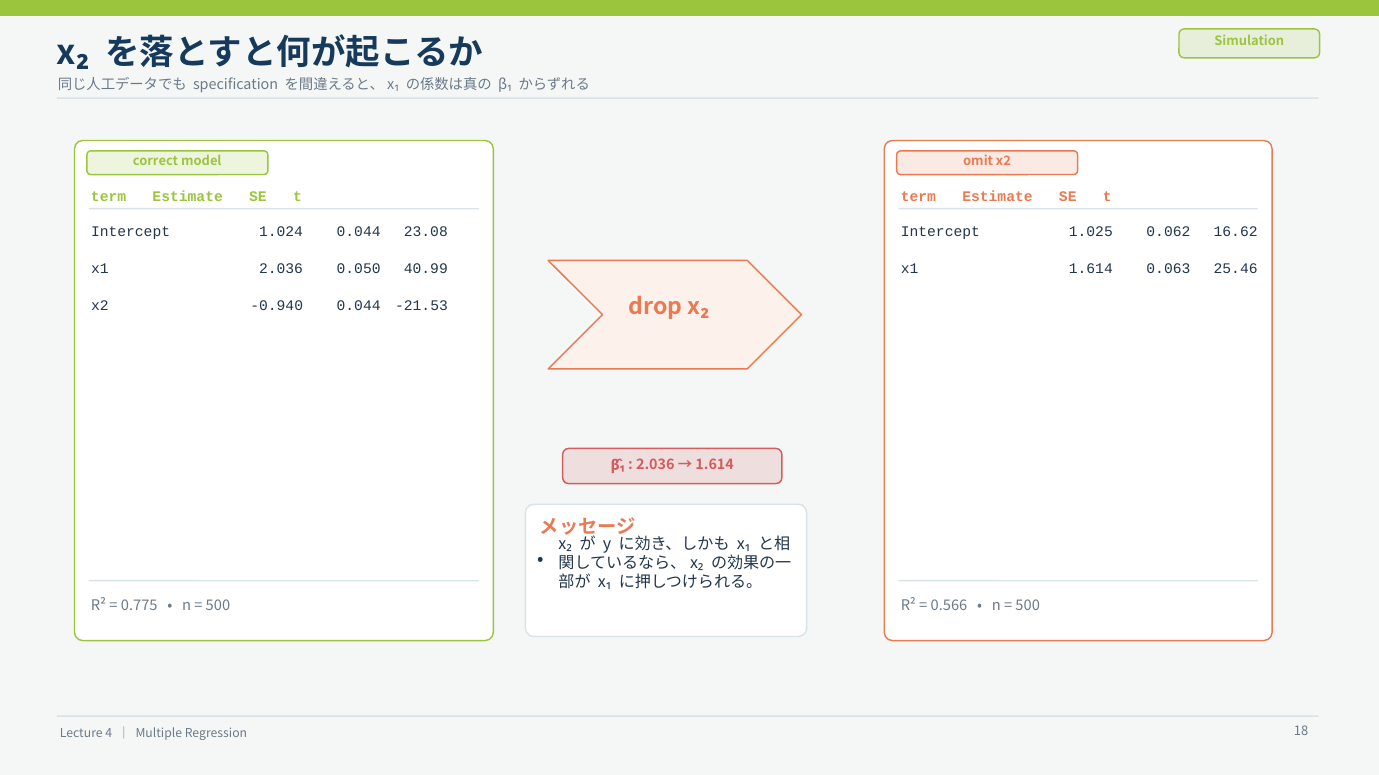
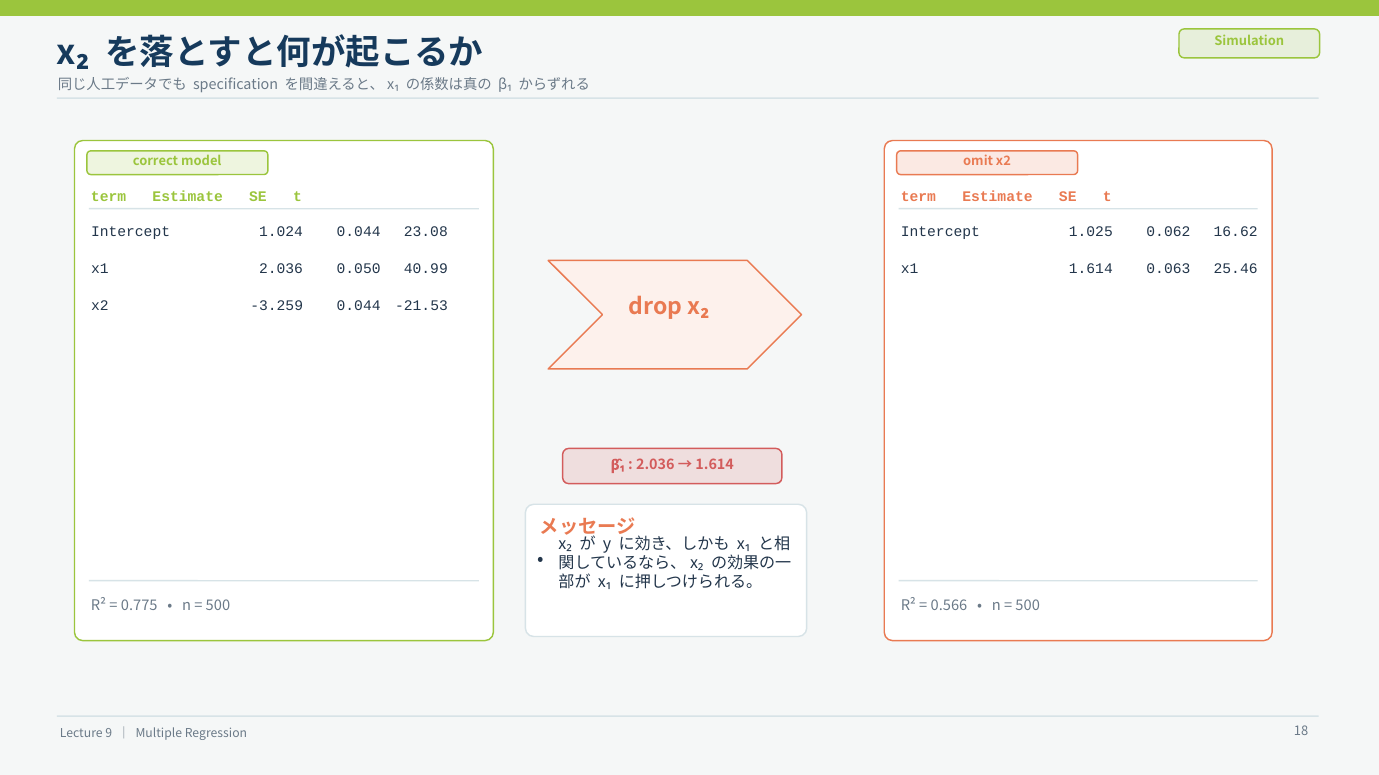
-0.940: -0.940 -> -3.259 (277, 306)
4: 4 -> 9 (109, 734)
